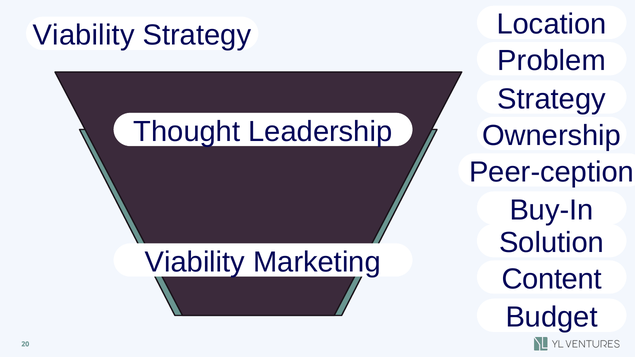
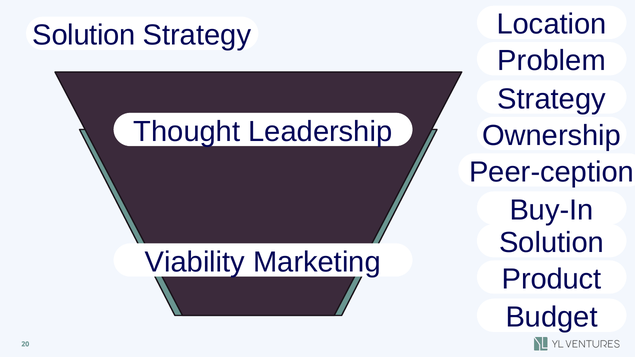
Viability: Viability -> Solution (84, 35)
Content: Content -> Product (552, 279)
